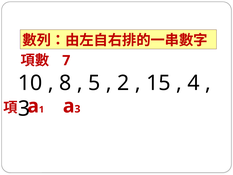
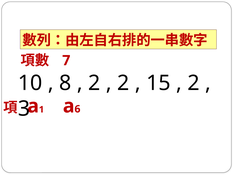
5: 5 -> 2 (94, 83)
4: 4 -> 2 (194, 83)
3: 3 -> 6 (77, 109)
